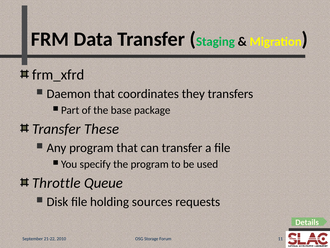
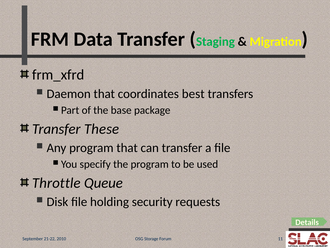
they: they -> best (193, 94)
sources: sources -> security (152, 202)
